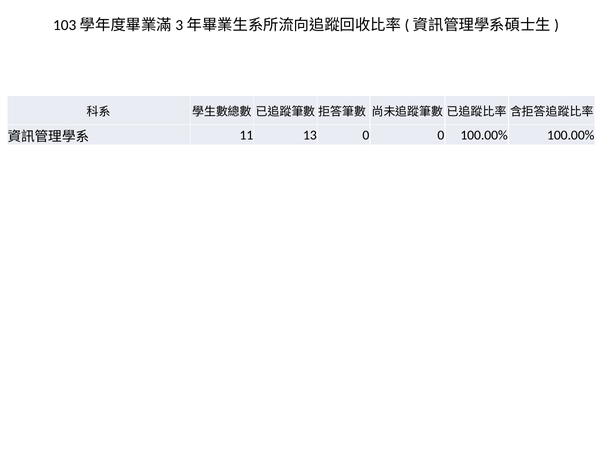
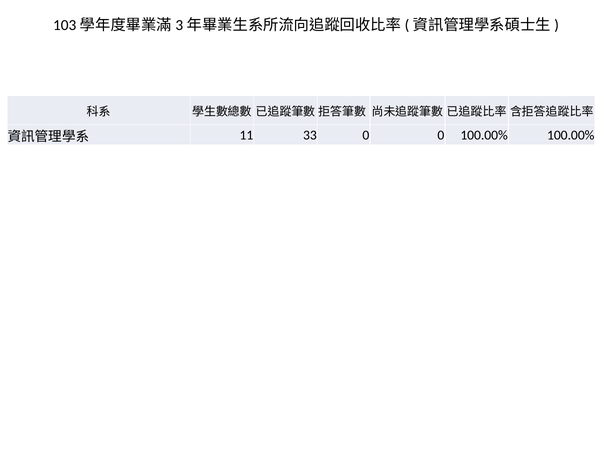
13: 13 -> 33 (310, 135)
